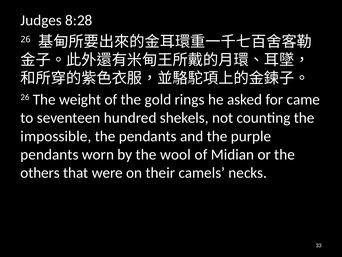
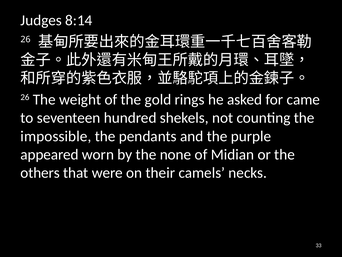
8:28: 8:28 -> 8:14 (79, 20)
pendants: pendants -> appeared (50, 154)
wool: wool -> none (176, 154)
